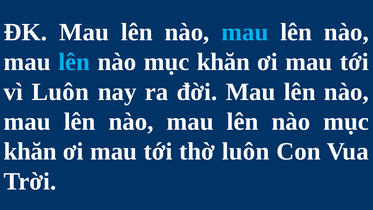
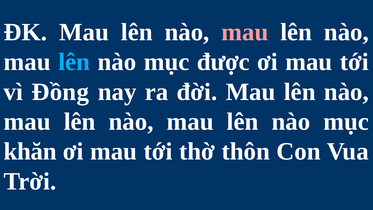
mau colour: light blue -> pink (245, 32)
khăn: khăn -> được (223, 62)
vì Luôn: Luôn -> Đồng (60, 92)
thờ luôn: luôn -> thôn (246, 151)
